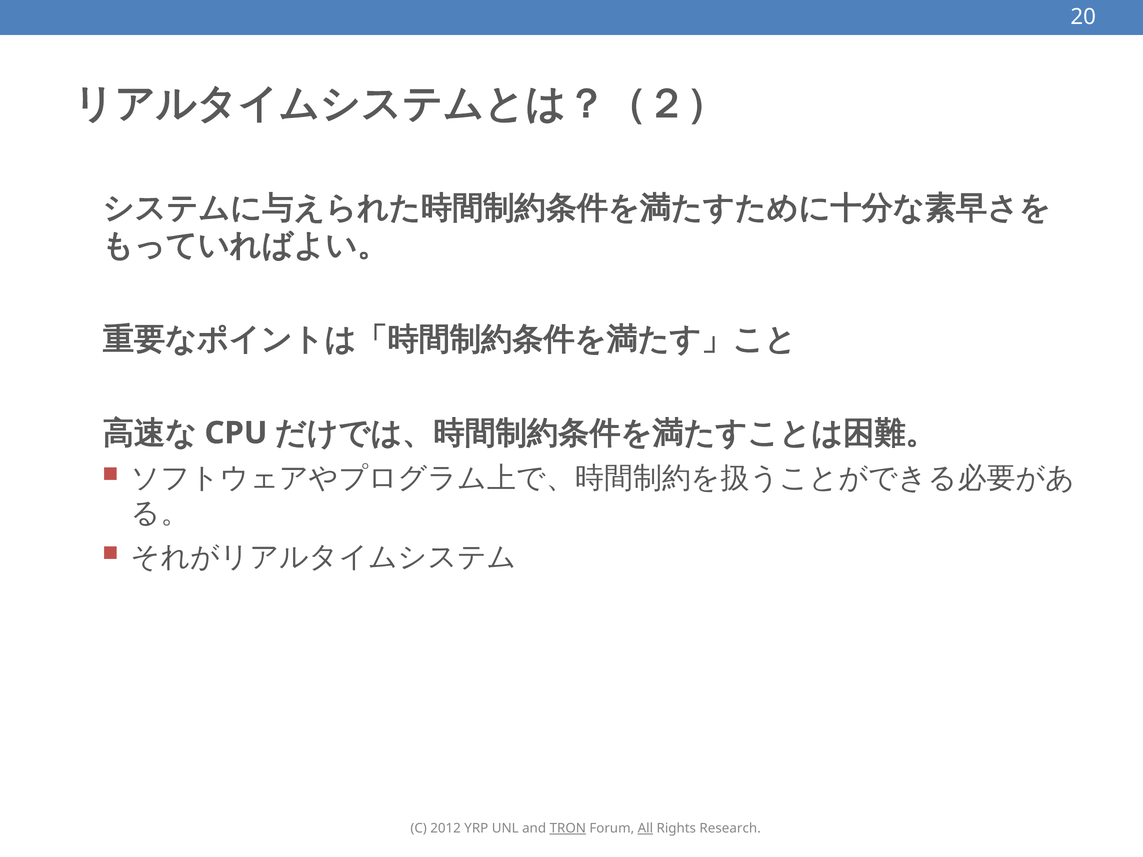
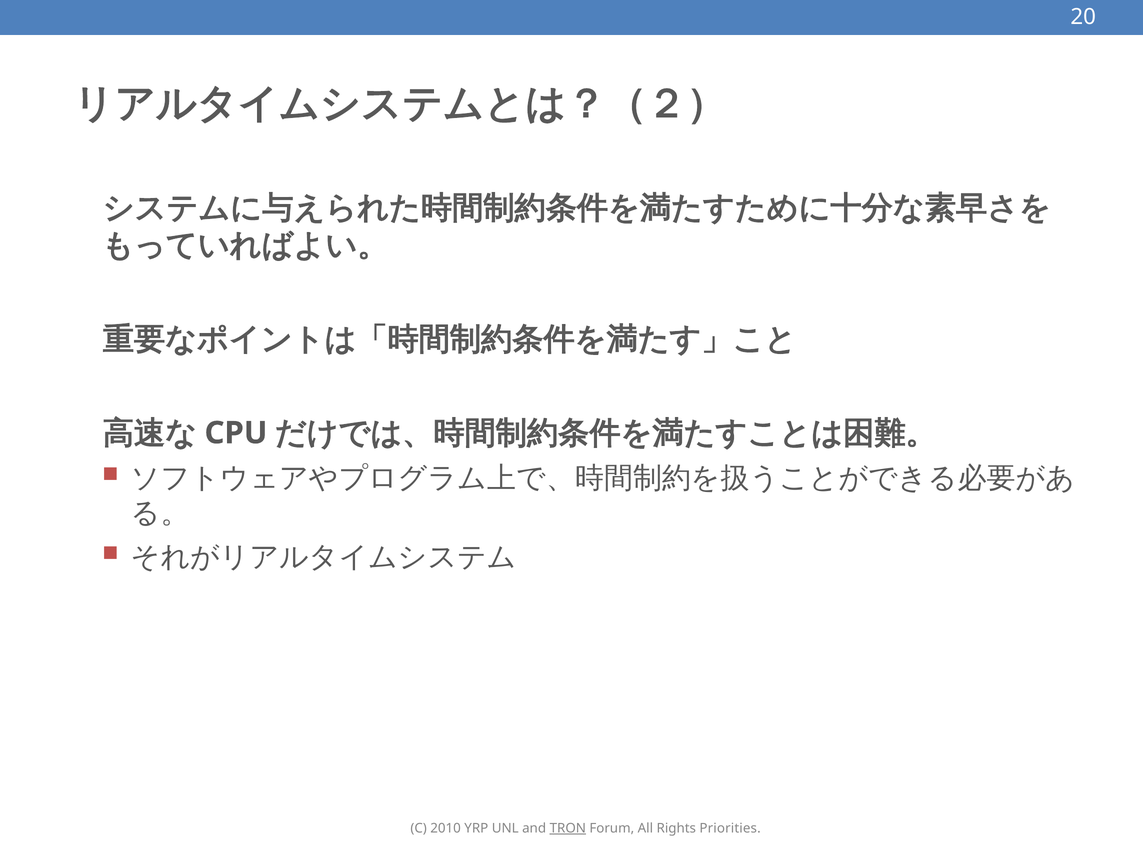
2012: 2012 -> 2010 (446, 829)
All underline: present -> none (645, 829)
Research: Research -> Priorities (730, 829)
